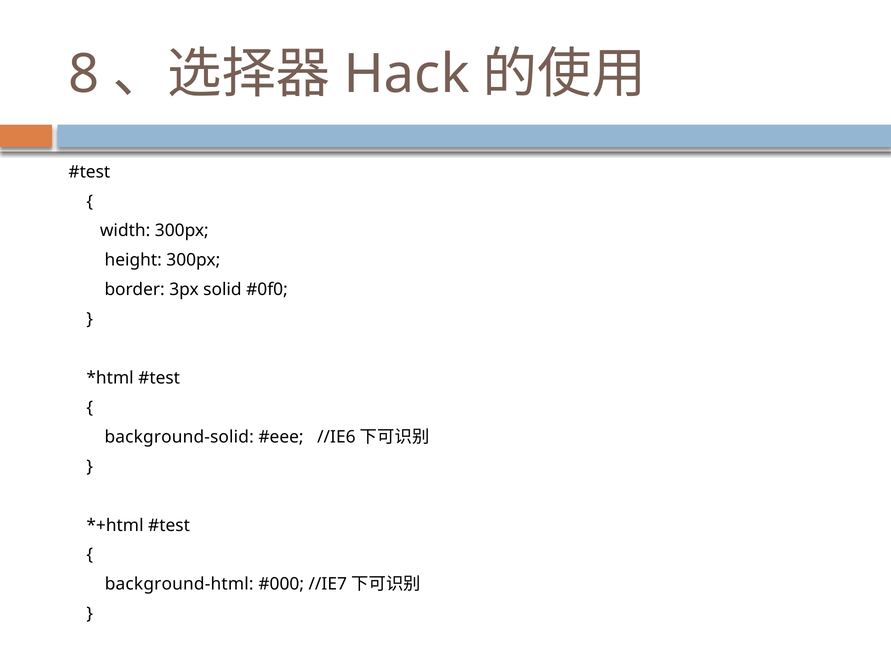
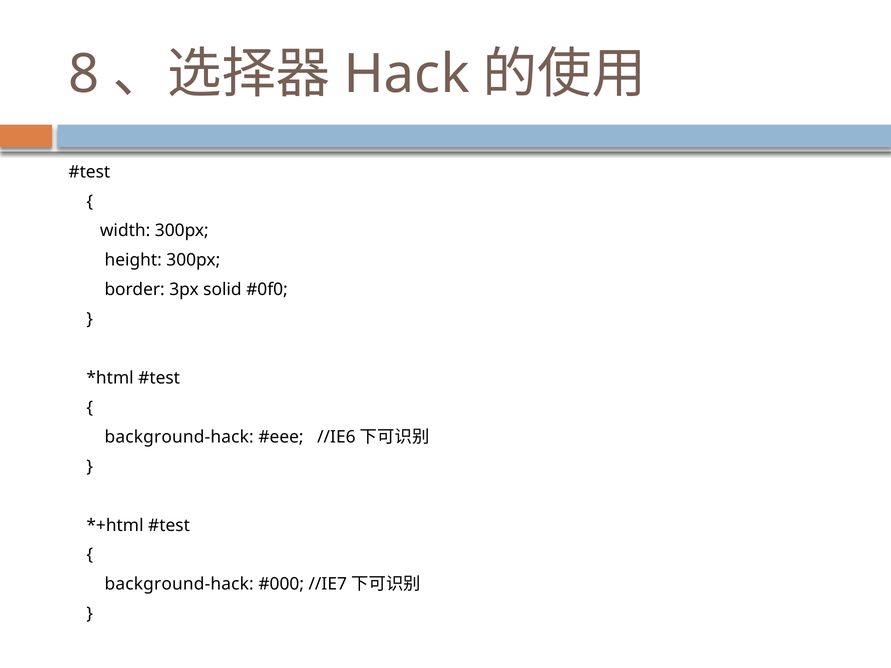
background-solid: background-solid -> background-hack (179, 437)
background-html: background-html -> background-hack (179, 584)
